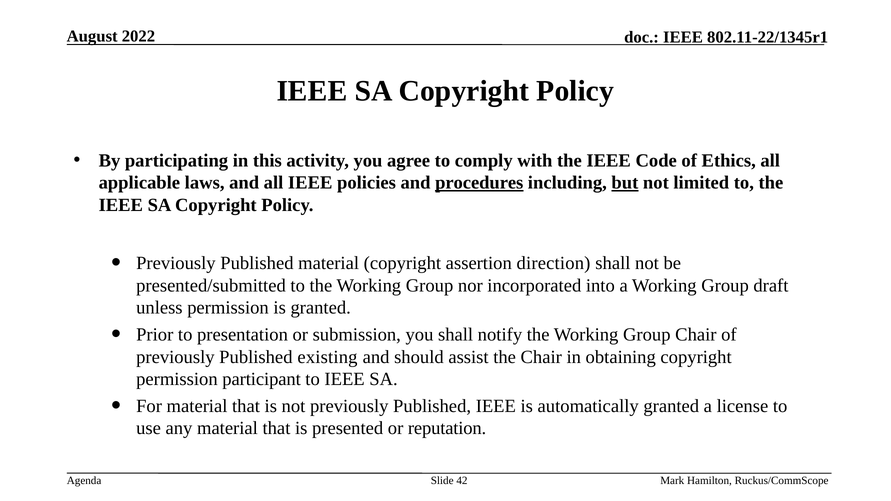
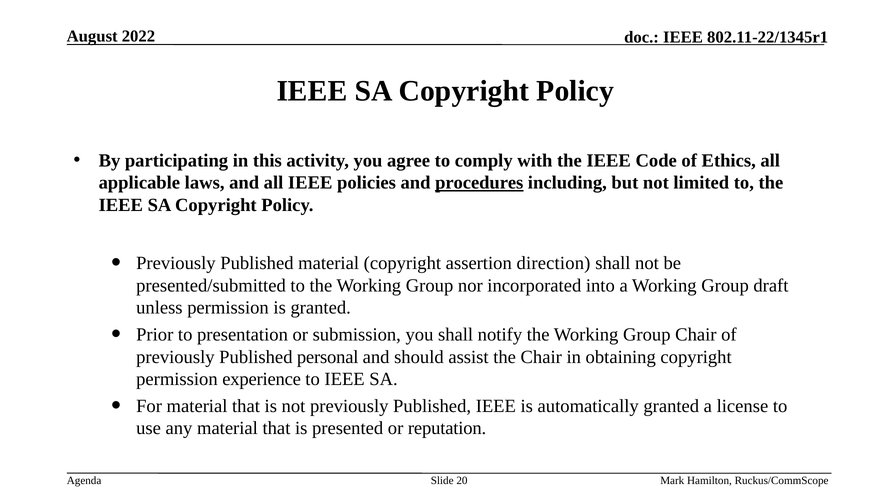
but underline: present -> none (625, 183)
existing: existing -> personal (328, 357)
participant: participant -> experience (262, 379)
42: 42 -> 20 (462, 481)
